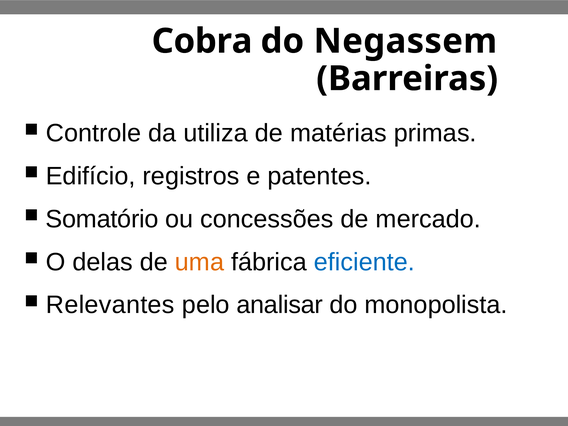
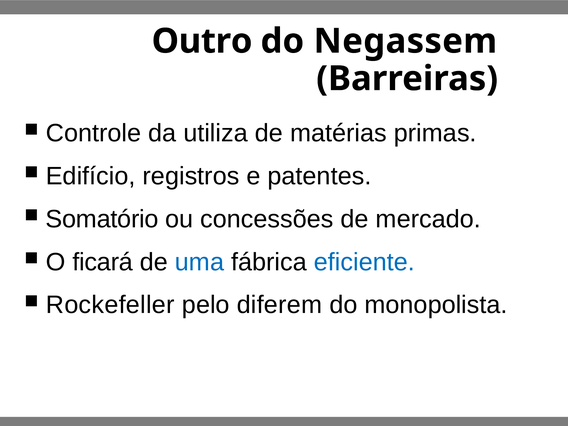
Cobra: Cobra -> Outro (202, 41)
delas: delas -> ficará (103, 262)
uma colour: orange -> blue (199, 262)
Relevantes: Relevantes -> Rockefeller (110, 305)
analisar: analisar -> diferem (279, 305)
